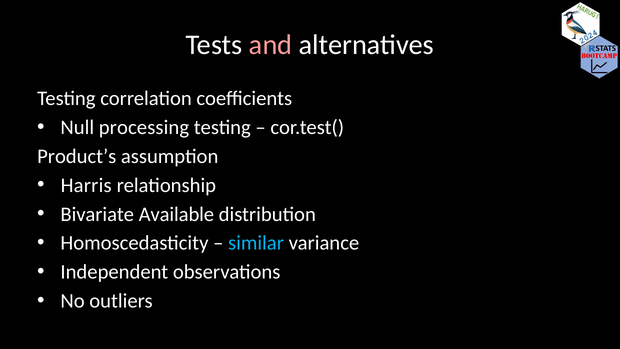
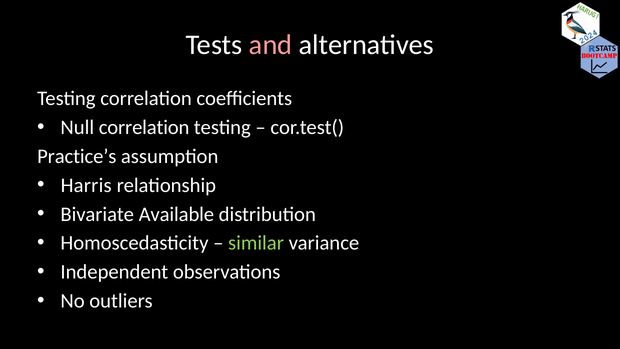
Null processing: processing -> correlation (144, 127)
Product’s: Product’s -> Practice’s (77, 156)
similar colour: light blue -> light green (256, 243)
